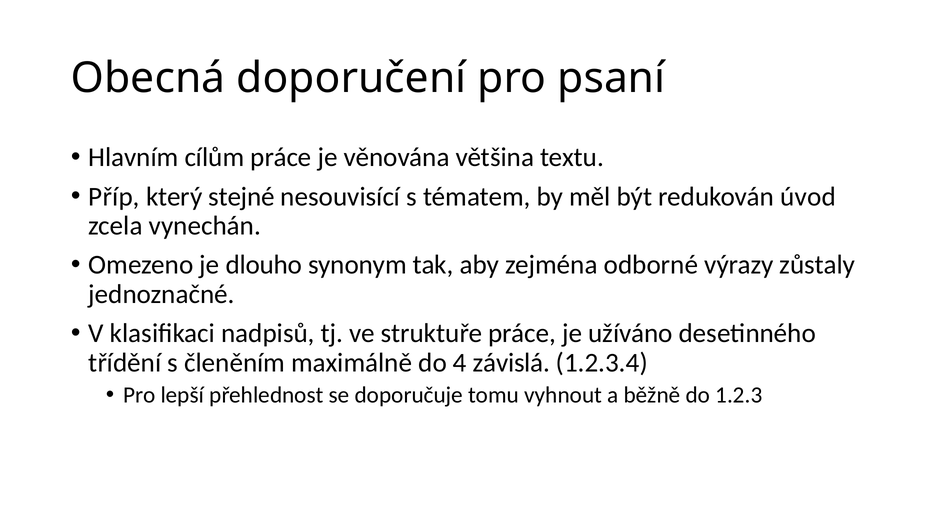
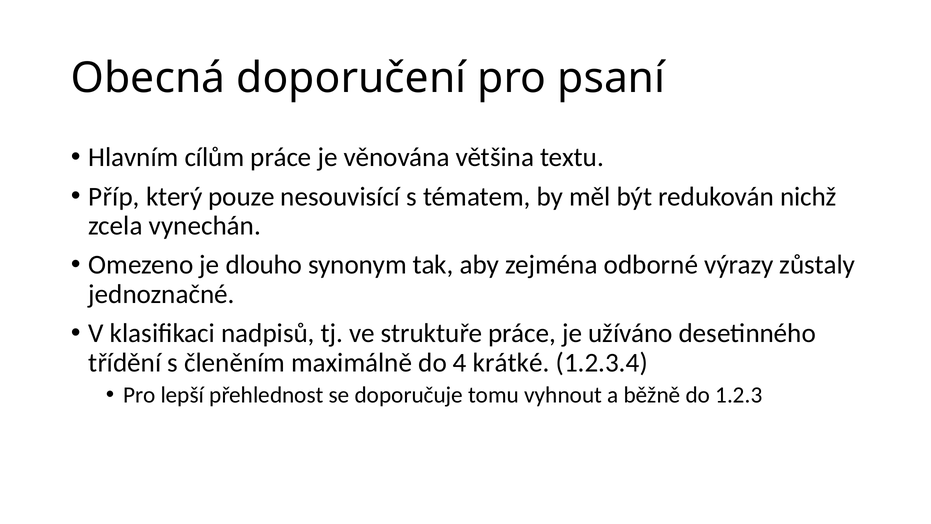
stejné: stejné -> pouze (241, 196)
úvod: úvod -> nichž (808, 196)
závislá: závislá -> krátké (511, 363)
